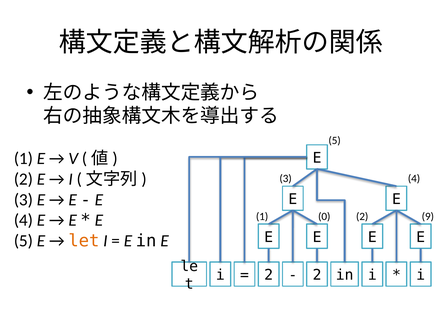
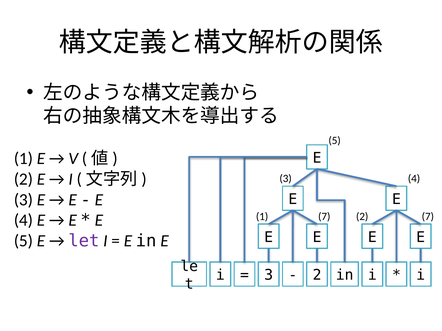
1 0: 0 -> 7 (324, 217)
2 9: 9 -> 7 (428, 217)
let colour: orange -> purple (84, 241)
2: 2 -> 3 (269, 276)
